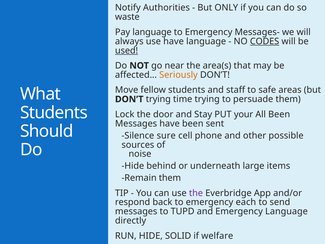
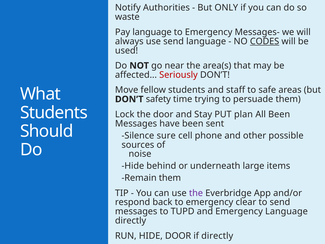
use have: have -> send (174, 41)
used underline: present -> none (127, 50)
Seriously colour: orange -> red (178, 75)
DON’T trying: trying -> safety (158, 99)
your: your -> plan (243, 114)
each: each -> clear (246, 202)
HIDE SOLID: SOLID -> DOOR (178, 236)
if welfare: welfare -> directly (217, 236)
